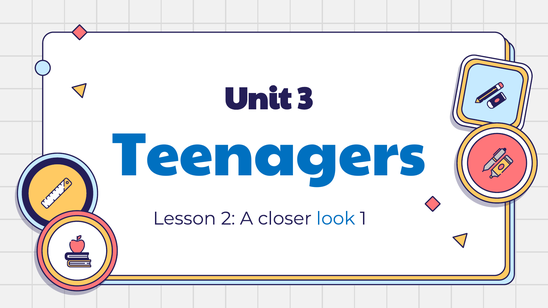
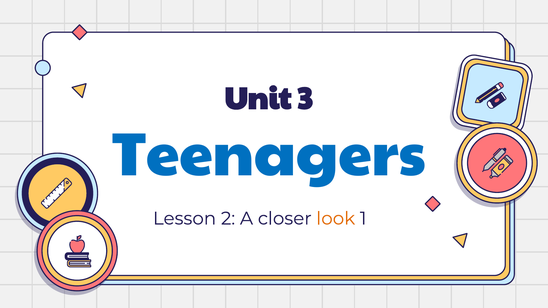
look colour: blue -> orange (336, 219)
